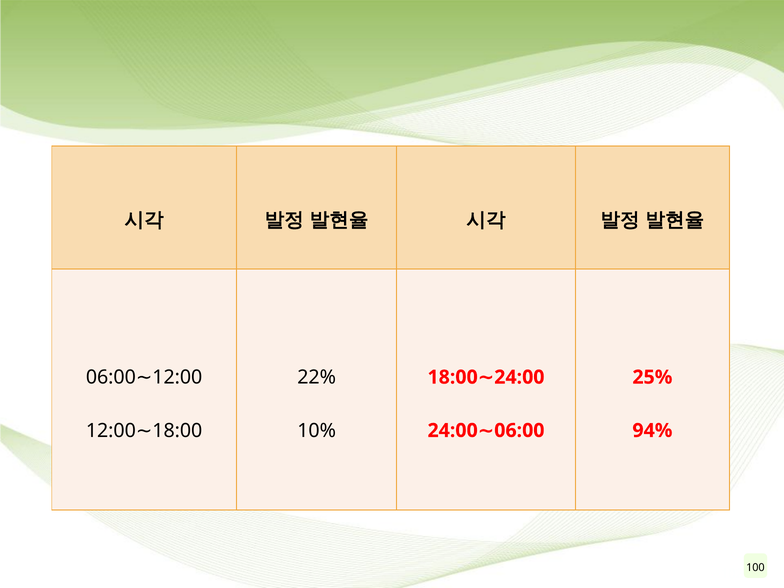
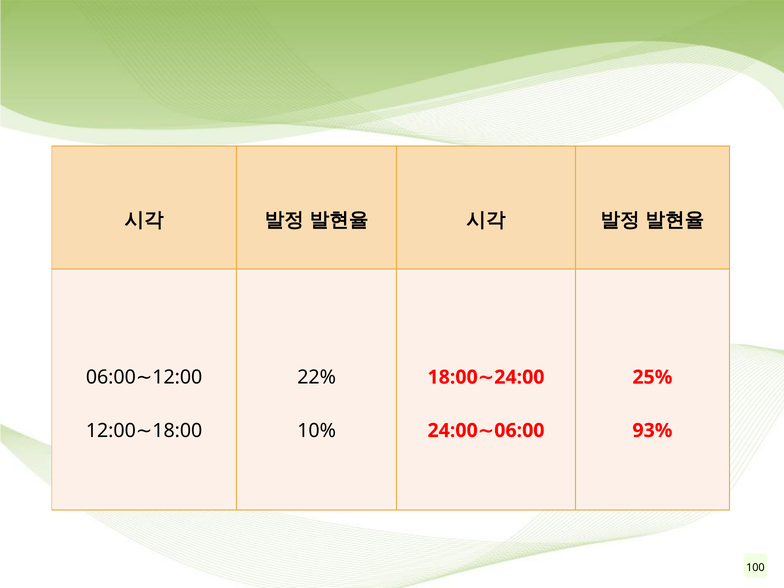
94%: 94% -> 93% (652, 431)
